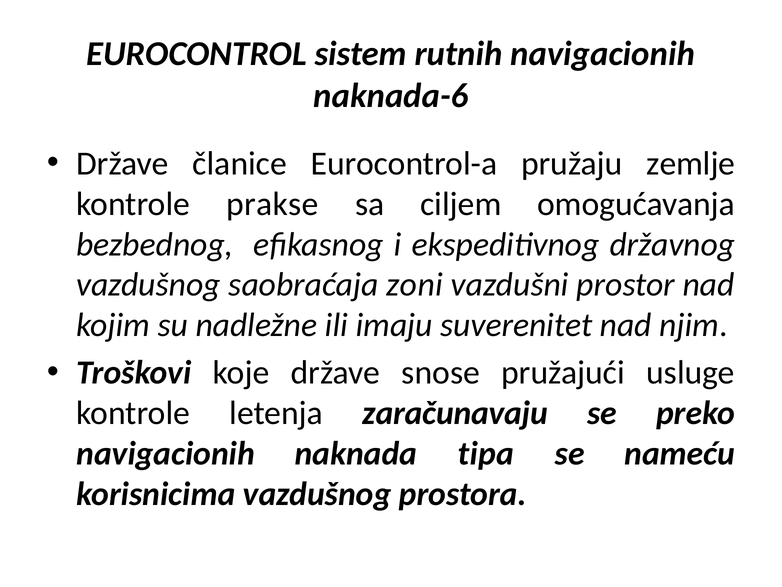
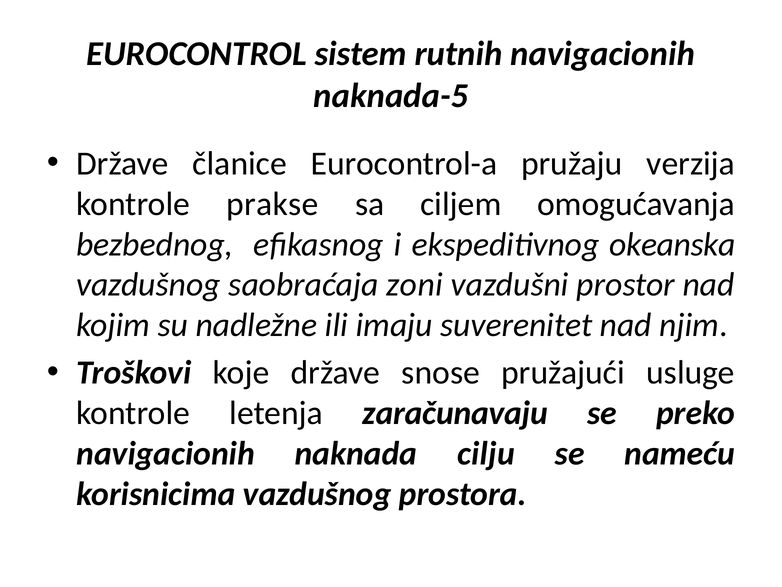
naknada-6: naknada-6 -> naknada-5 (391, 96)
zemlje: zemlje -> verzija (691, 163)
državnog: državnog -> okeanska (672, 244)
tipa: tipa -> cilju (486, 453)
